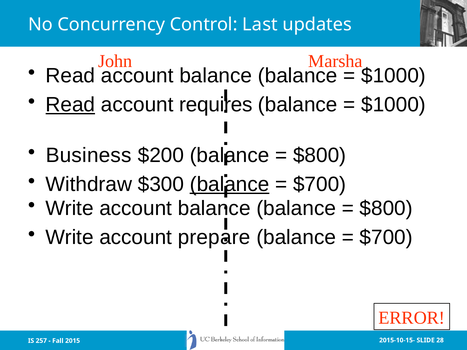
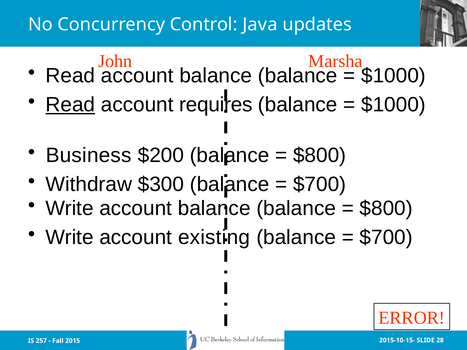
Last: Last -> Java (260, 25)
balance underline: present -> none (230, 184)
prepare: prepare -> existing (214, 238)
